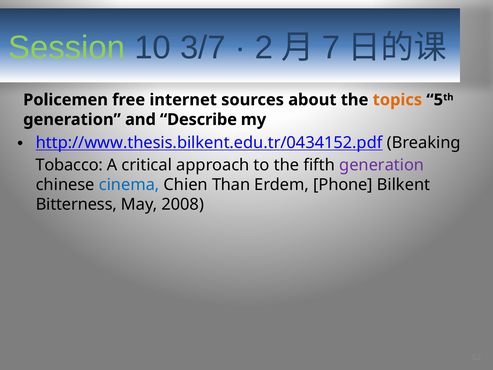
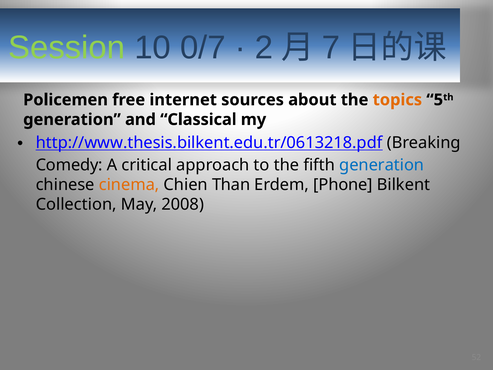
3/7: 3/7 -> 0/7 (203, 47)
Describe: Describe -> Classical (198, 119)
http://www.thesis.bilkent.edu.tr/0434152.pdf: http://www.thesis.bilkent.edu.tr/0434152.pdf -> http://www.thesis.bilkent.edu.tr/0613218.pdf (209, 142)
Tobacco: Tobacco -> Comedy (69, 165)
generation colour: purple -> blue (382, 165)
cinema colour: blue -> orange (129, 185)
Bitterness: Bitterness -> Collection (76, 204)
